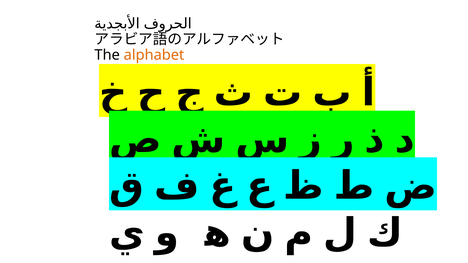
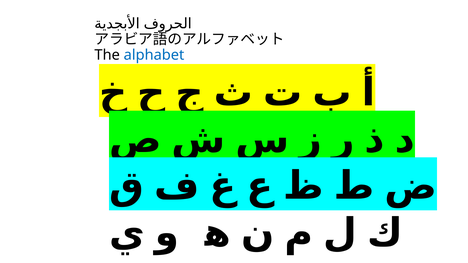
alphabet colour: orange -> blue (154, 55)
